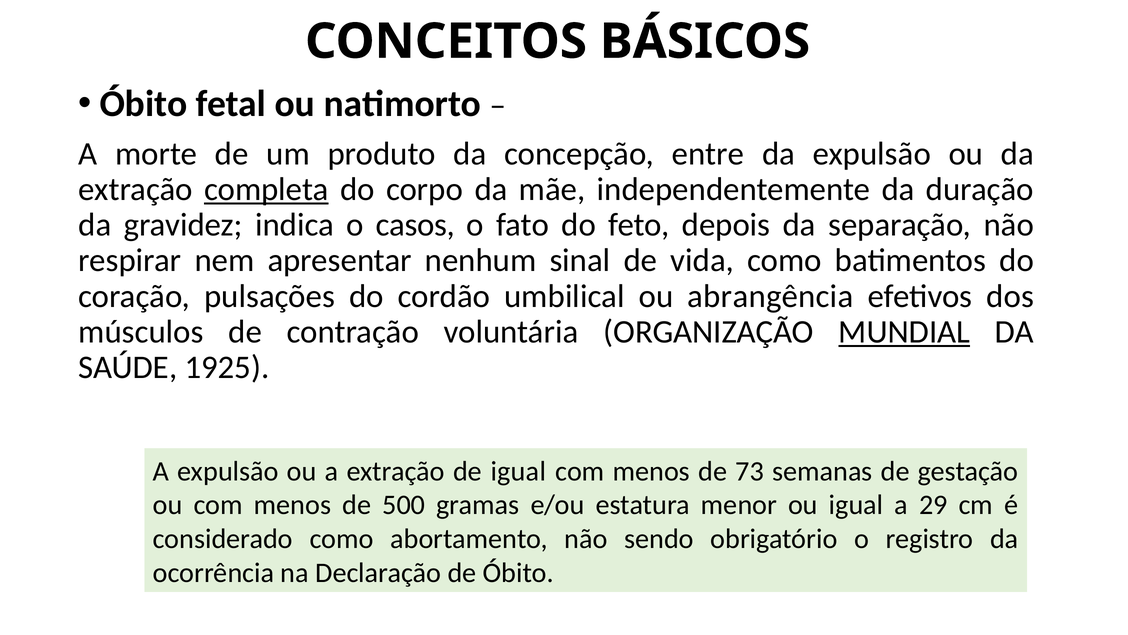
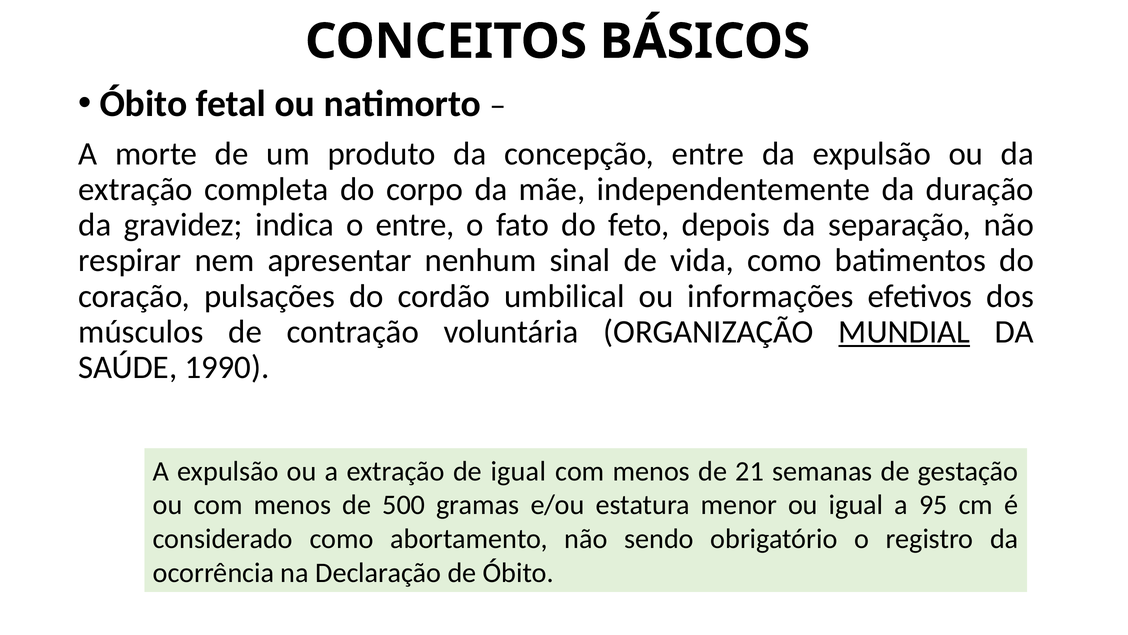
completa underline: present -> none (266, 189)
o casos: casos -> entre (415, 225)
abrangência: abrangência -> informações (771, 296)
1925: 1925 -> 1990 (227, 367)
73: 73 -> 21 (750, 471)
29: 29 -> 95 (933, 505)
